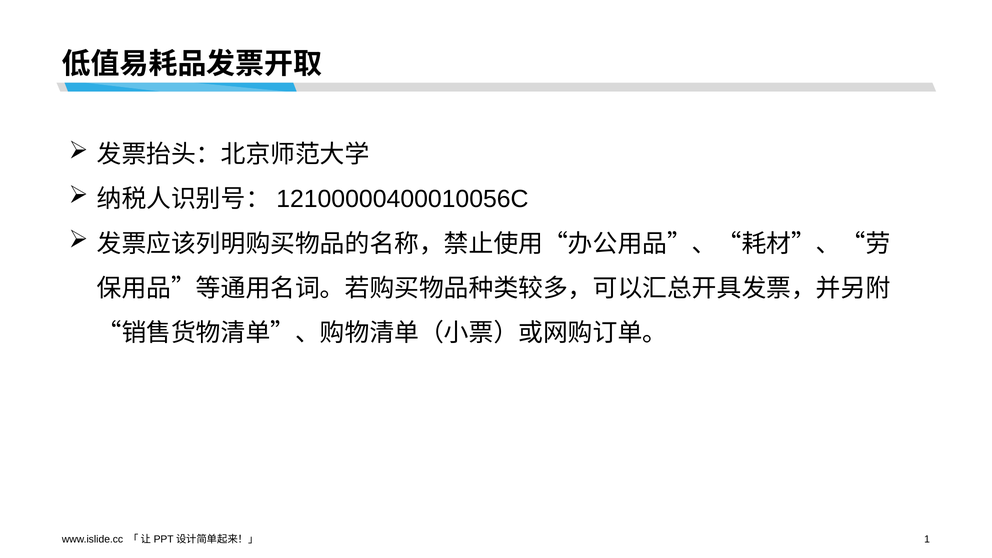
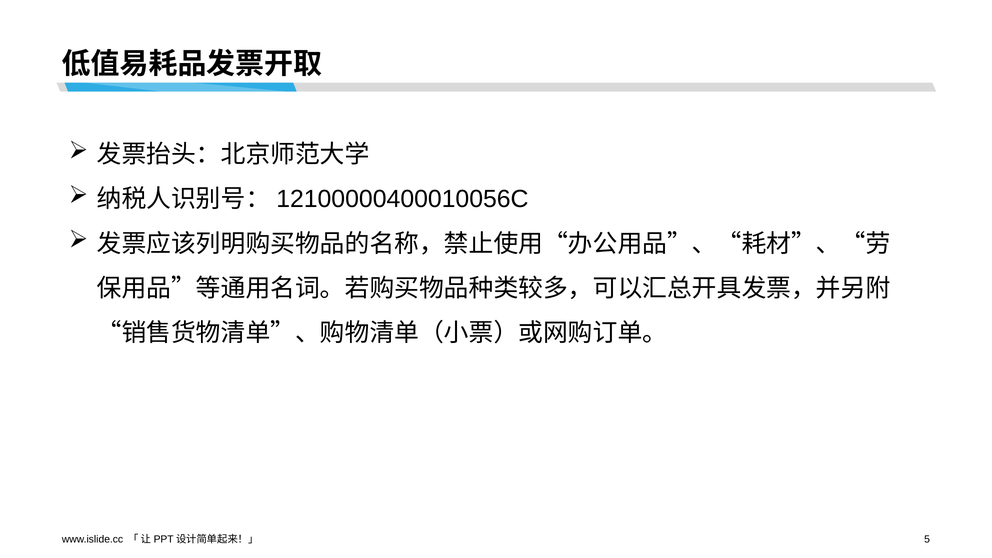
1: 1 -> 5 (927, 539)
